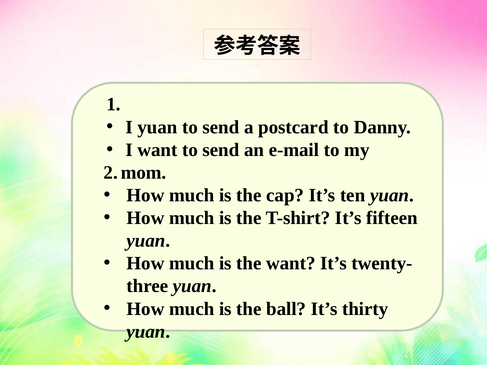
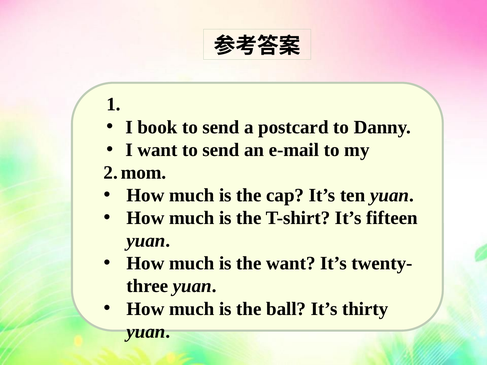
I yuan: yuan -> book (157, 127)
